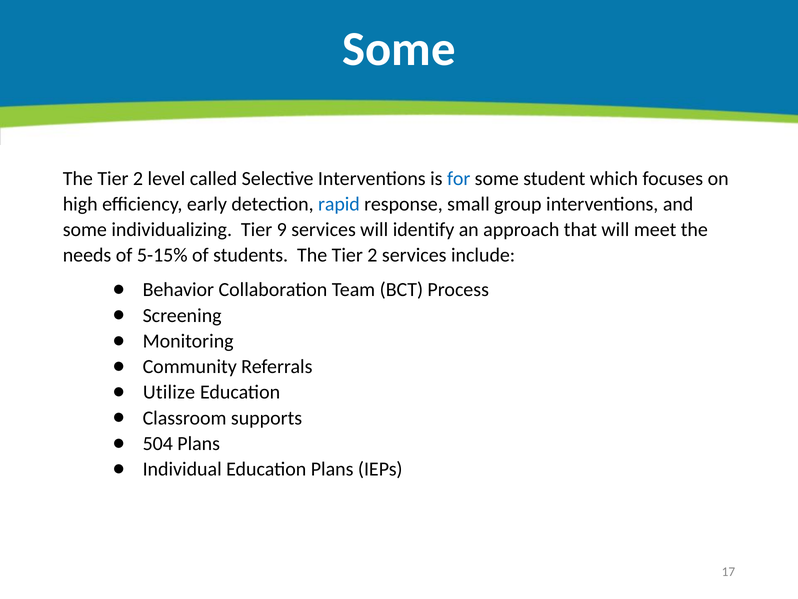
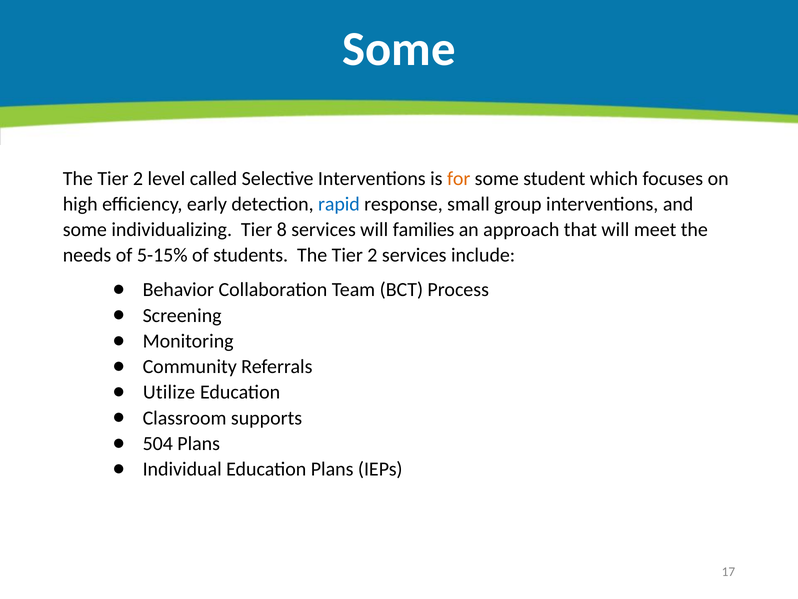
for colour: blue -> orange (459, 178)
9: 9 -> 8 (282, 230)
identify: identify -> families (424, 230)
